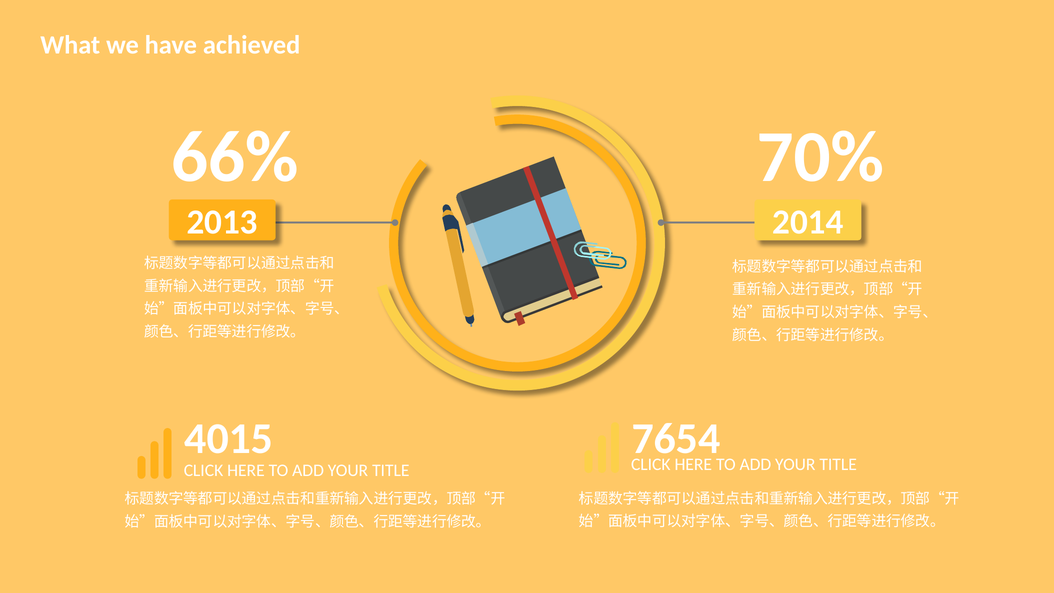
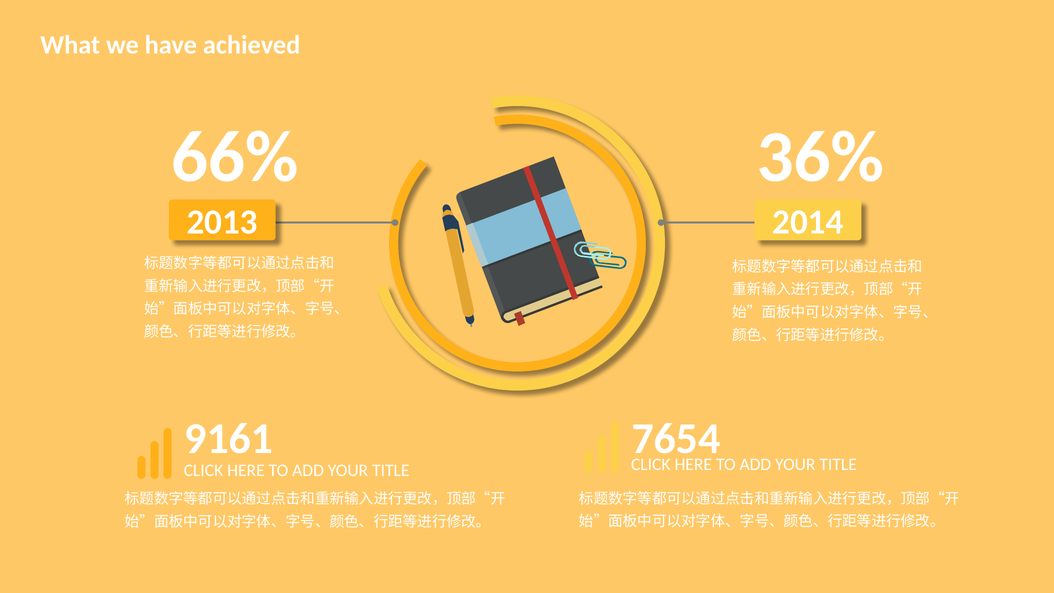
70%: 70% -> 36% (821, 157)
4015: 4015 -> 9161 (229, 439)
